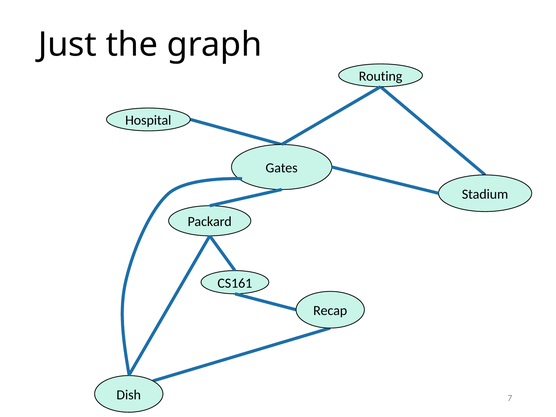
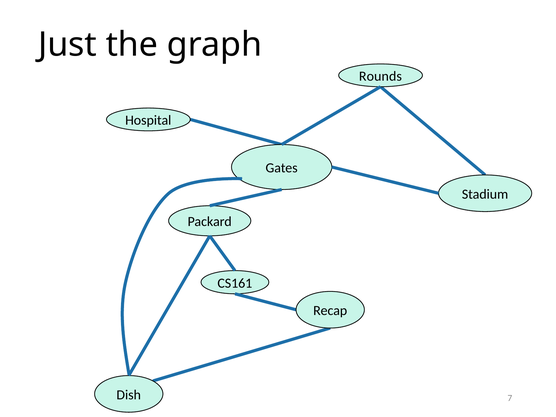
Routing: Routing -> Rounds (380, 76)
